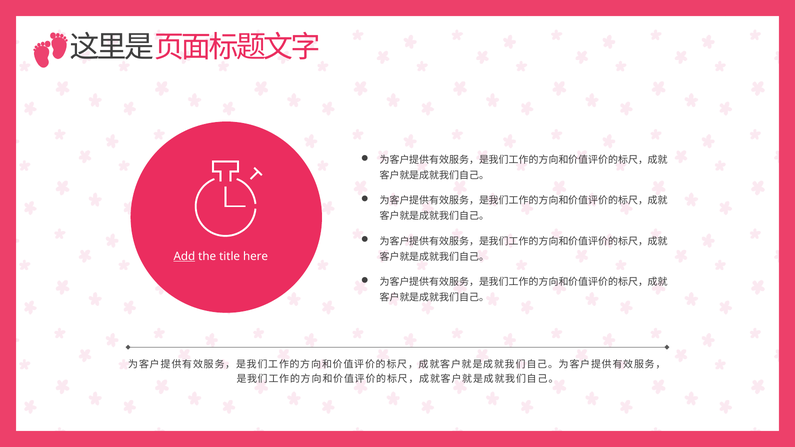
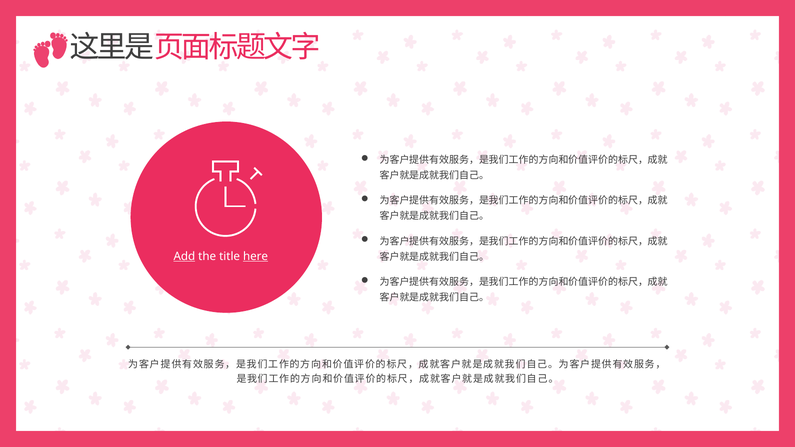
here underline: none -> present (256, 256)
